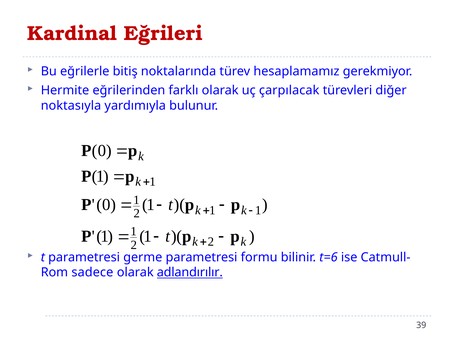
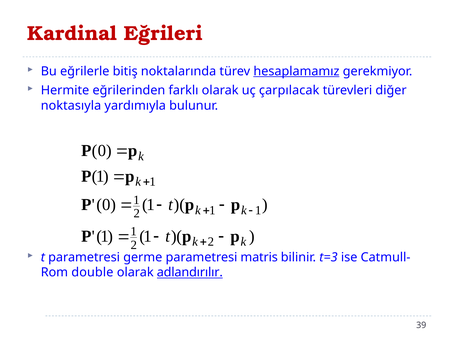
hesaplamamız underline: none -> present (296, 71)
formu: formu -> matris (259, 257)
t=6: t=6 -> t=3 (328, 257)
sadece: sadece -> double (92, 272)
